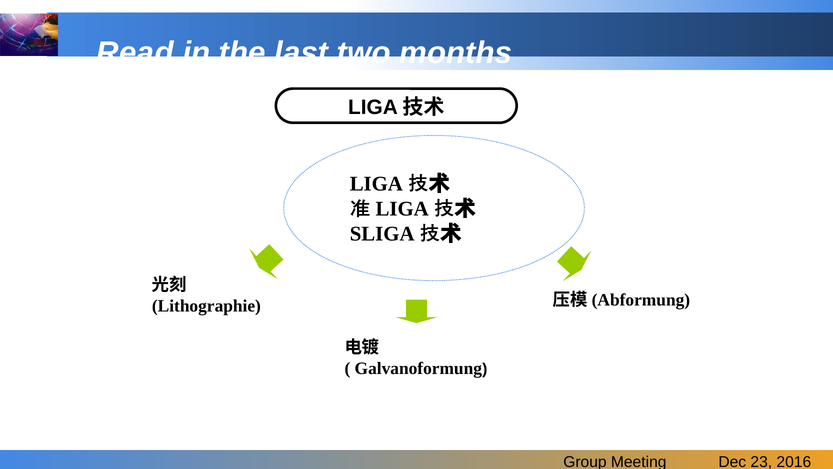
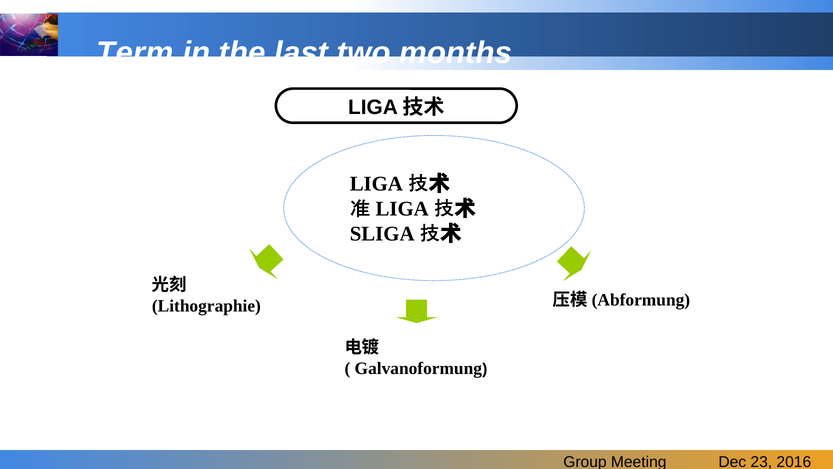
Read: Read -> Term (135, 53)
